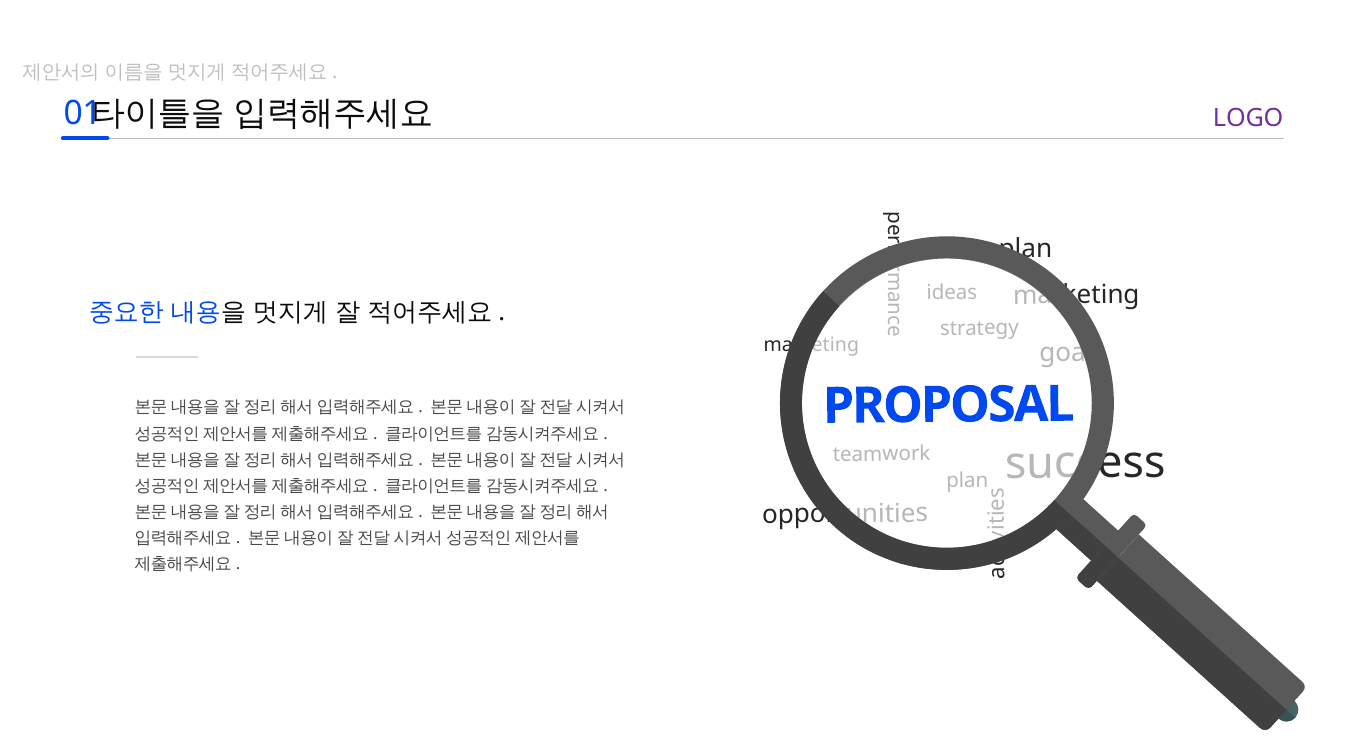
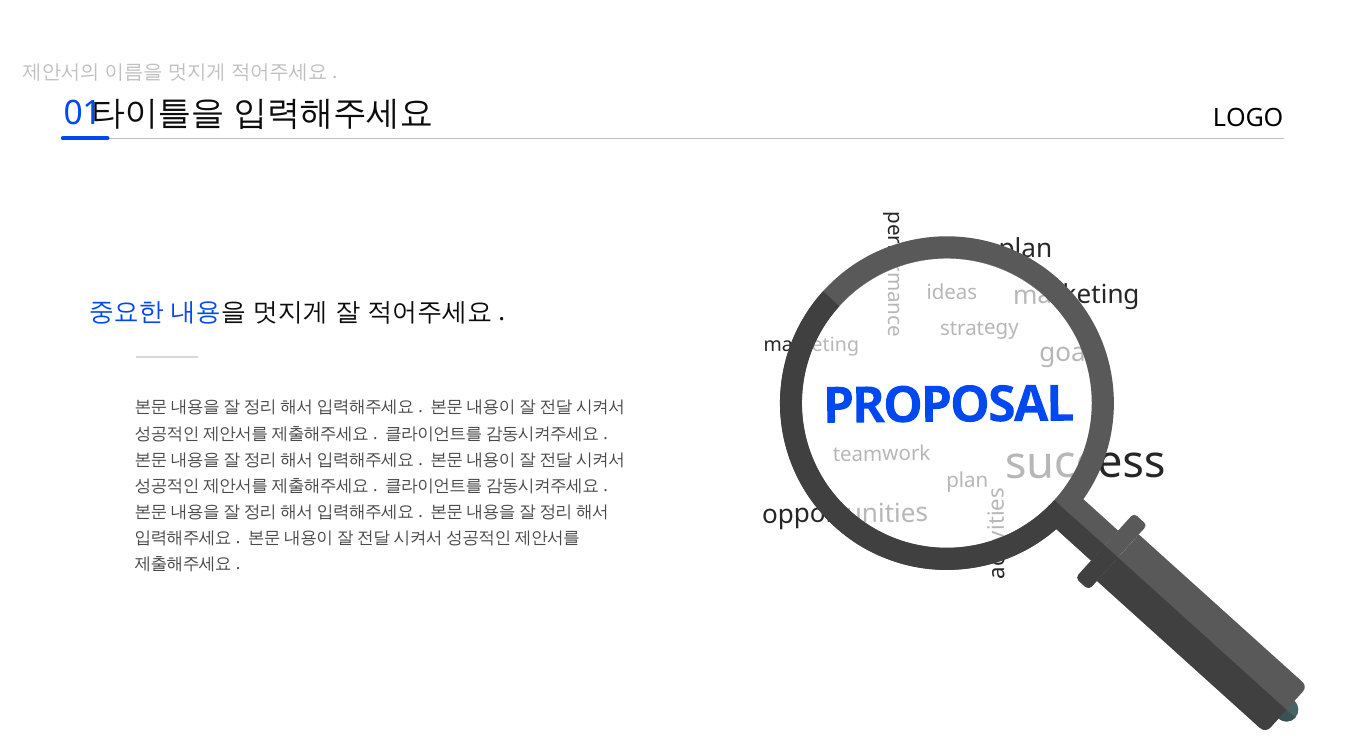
LOGO colour: purple -> black (1248, 118)
